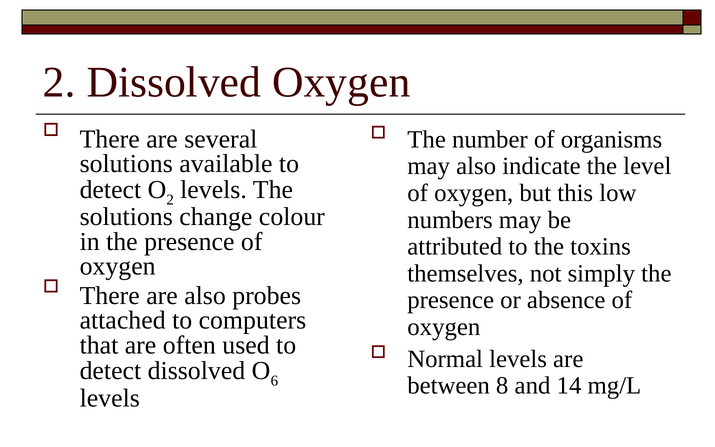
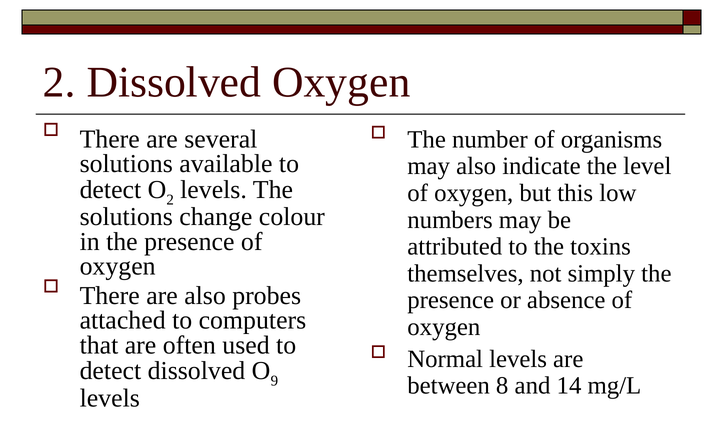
6: 6 -> 9 (274, 381)
